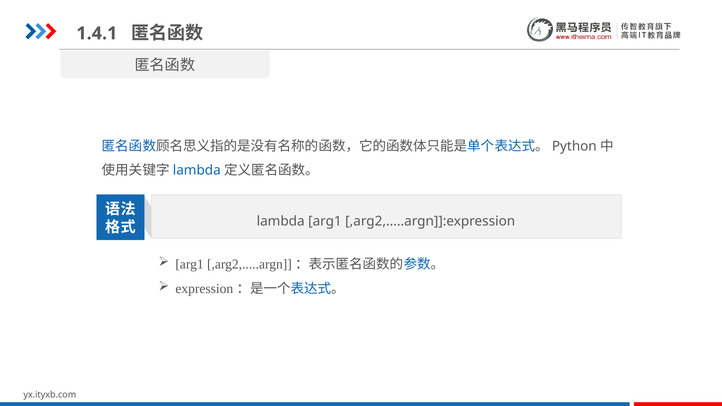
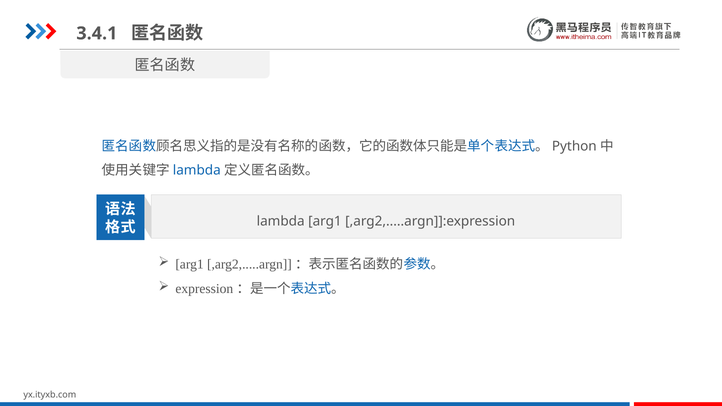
1.4.1: 1.4.1 -> 3.4.1 (97, 33)
